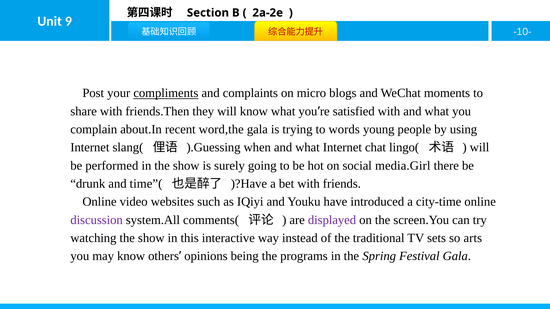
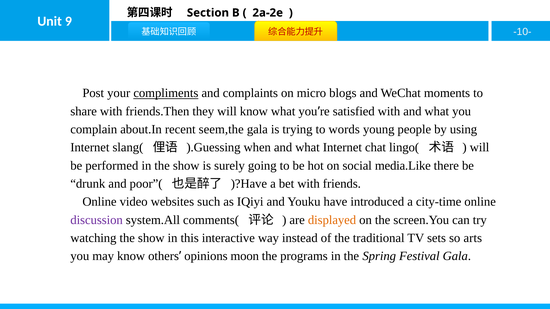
word,the: word,the -> seem,the (221, 129)
media.Girl: media.Girl -> media.Like (403, 166)
time”(: time”( -> poor”( (146, 184)
displayed colour: purple -> orange (332, 220)
being: being -> moon (245, 256)
